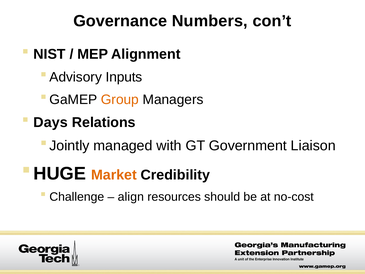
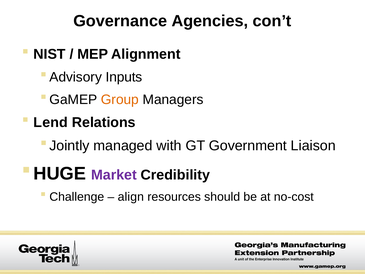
Numbers: Numbers -> Agencies (210, 21)
Days: Days -> Lend (51, 122)
Market colour: orange -> purple (114, 175)
